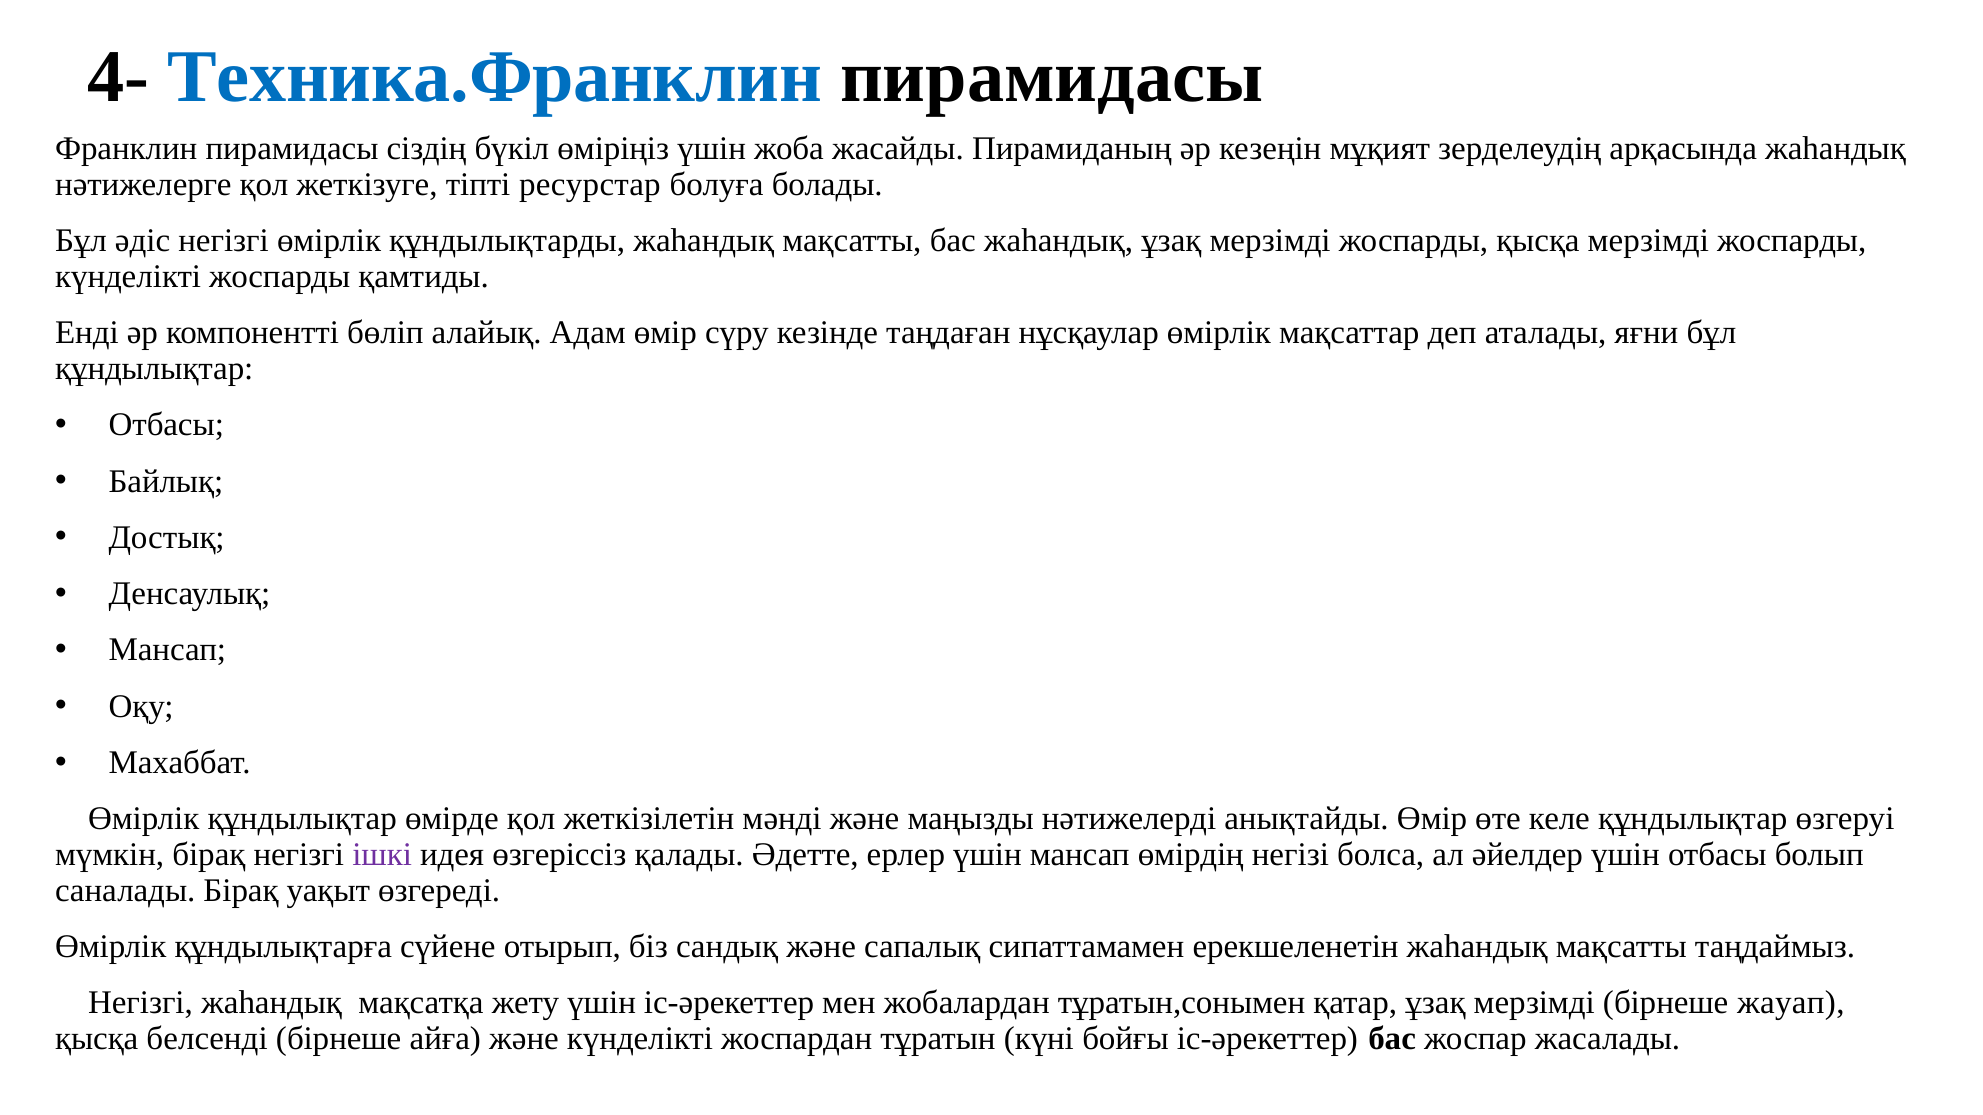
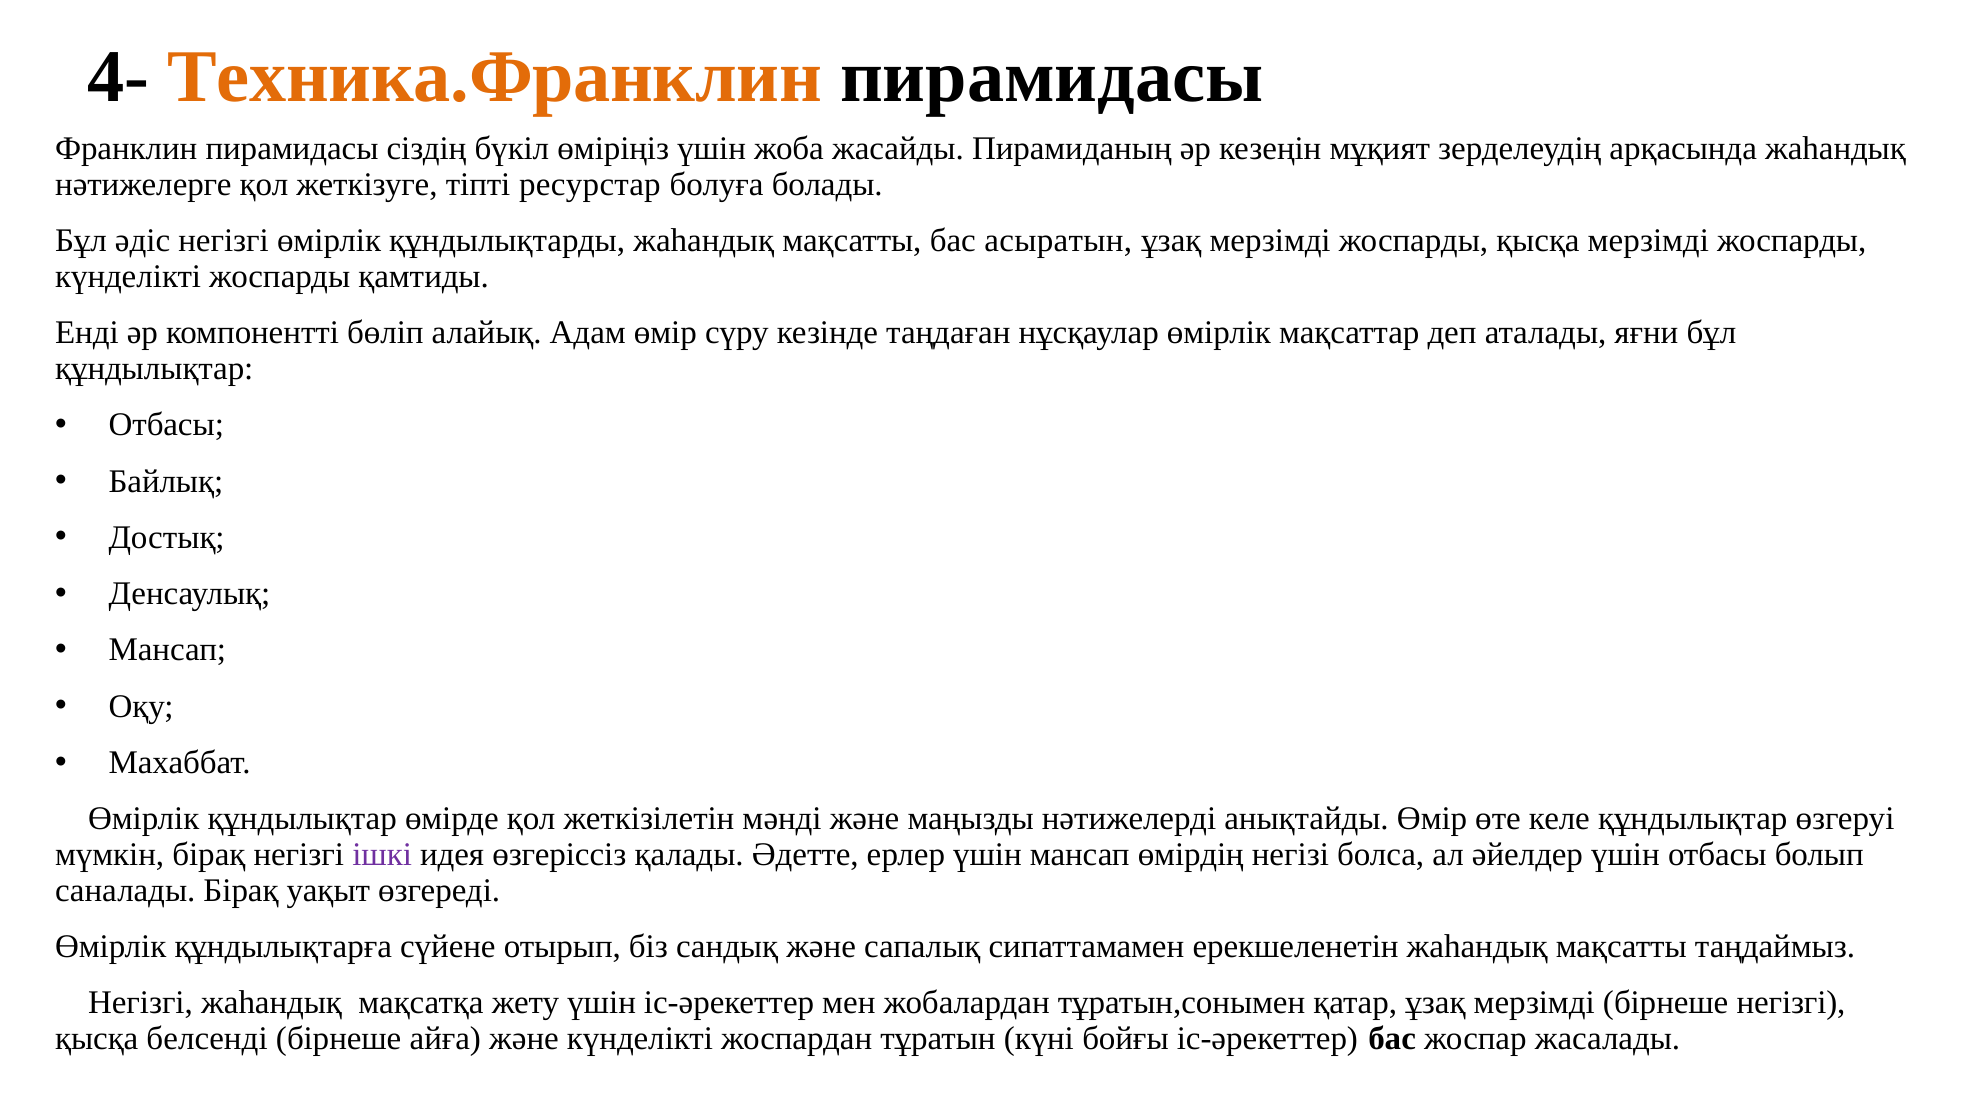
Техника.Франклин colour: blue -> orange (495, 77)
бас жаһандық: жаһандық -> асыратын (1058, 241)
бірнеше жауап: жауап -> негізгі (1791, 1003)
